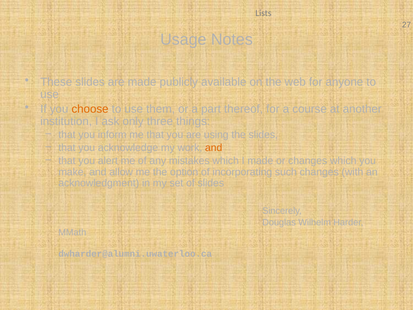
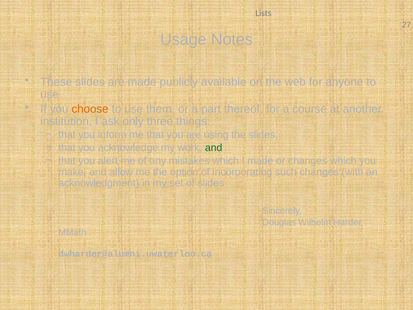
and colour: orange -> green (214, 148)
